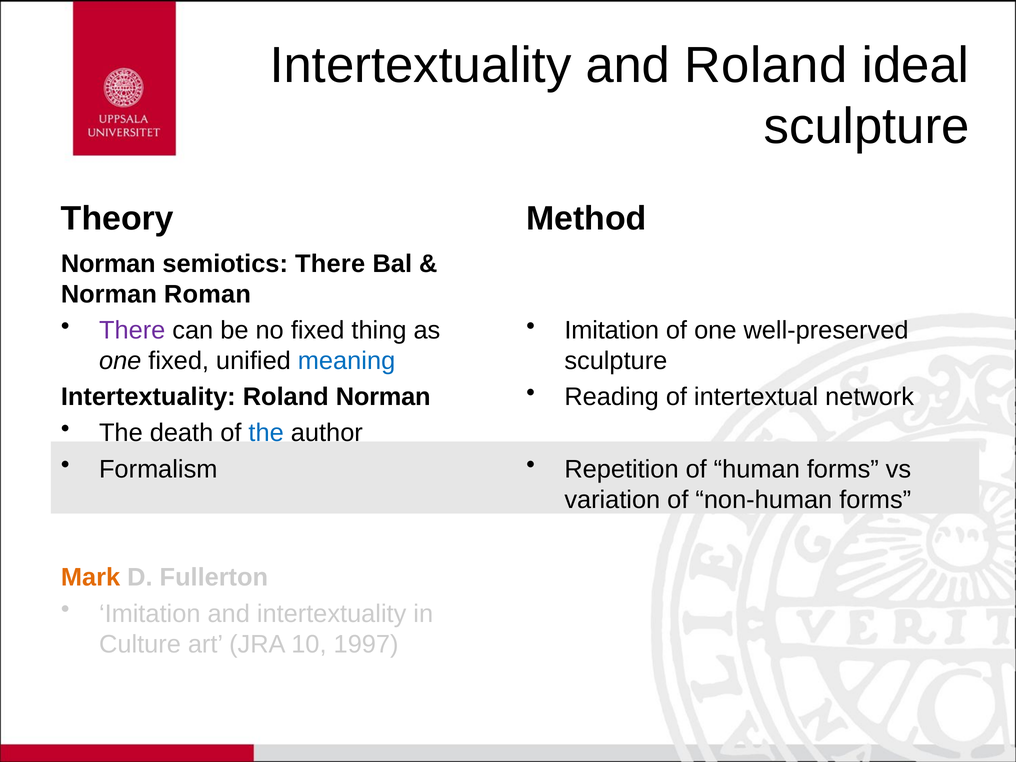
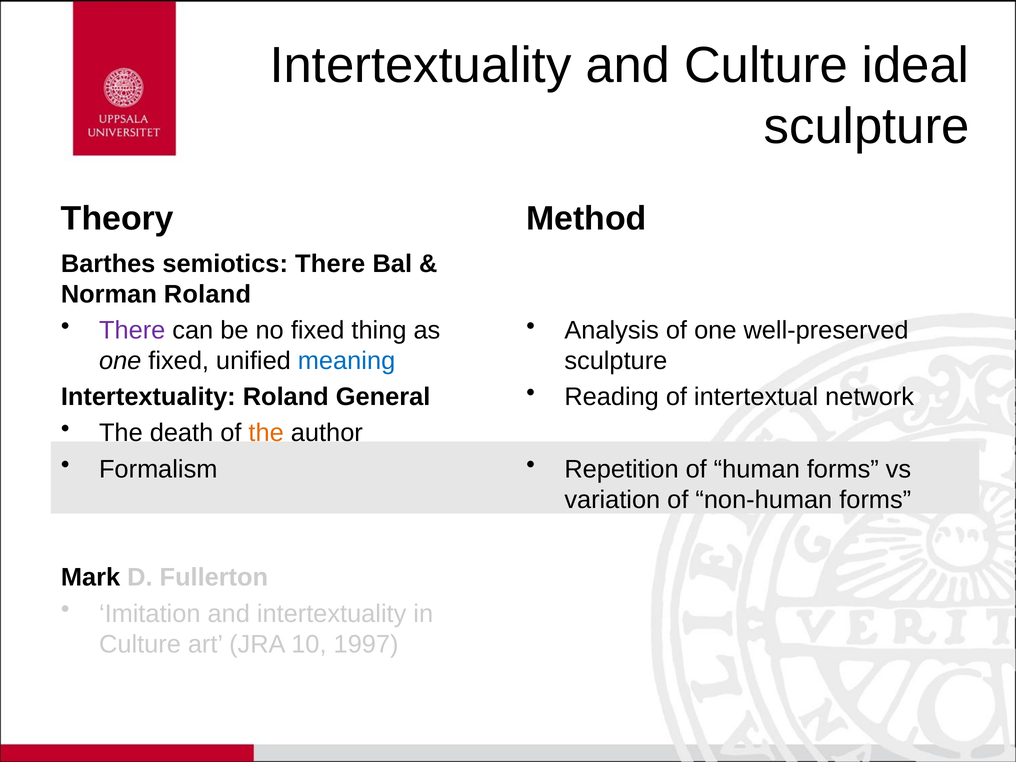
and Roland: Roland -> Culture (766, 66)
Norman: Norman -> Barthes (108, 264)
Norman Roman: Roman -> Roland (207, 294)
Imitation: Imitation -> Analysis (612, 330)
Roland Norman: Norman -> General (383, 397)
the colour: blue -> orange (266, 433)
Mark colour: orange -> black (91, 578)
